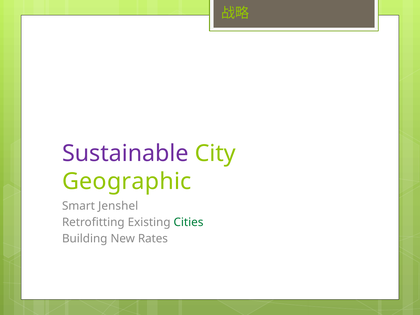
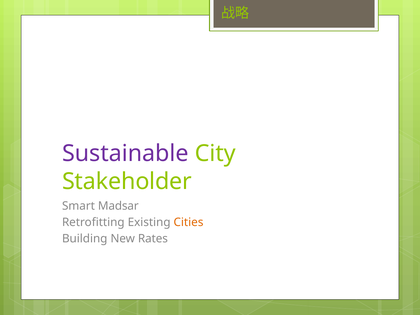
Geographic: Geographic -> Stakeholder (127, 181)
Jenshel: Jenshel -> Madsar (118, 206)
Cities colour: green -> orange (189, 222)
